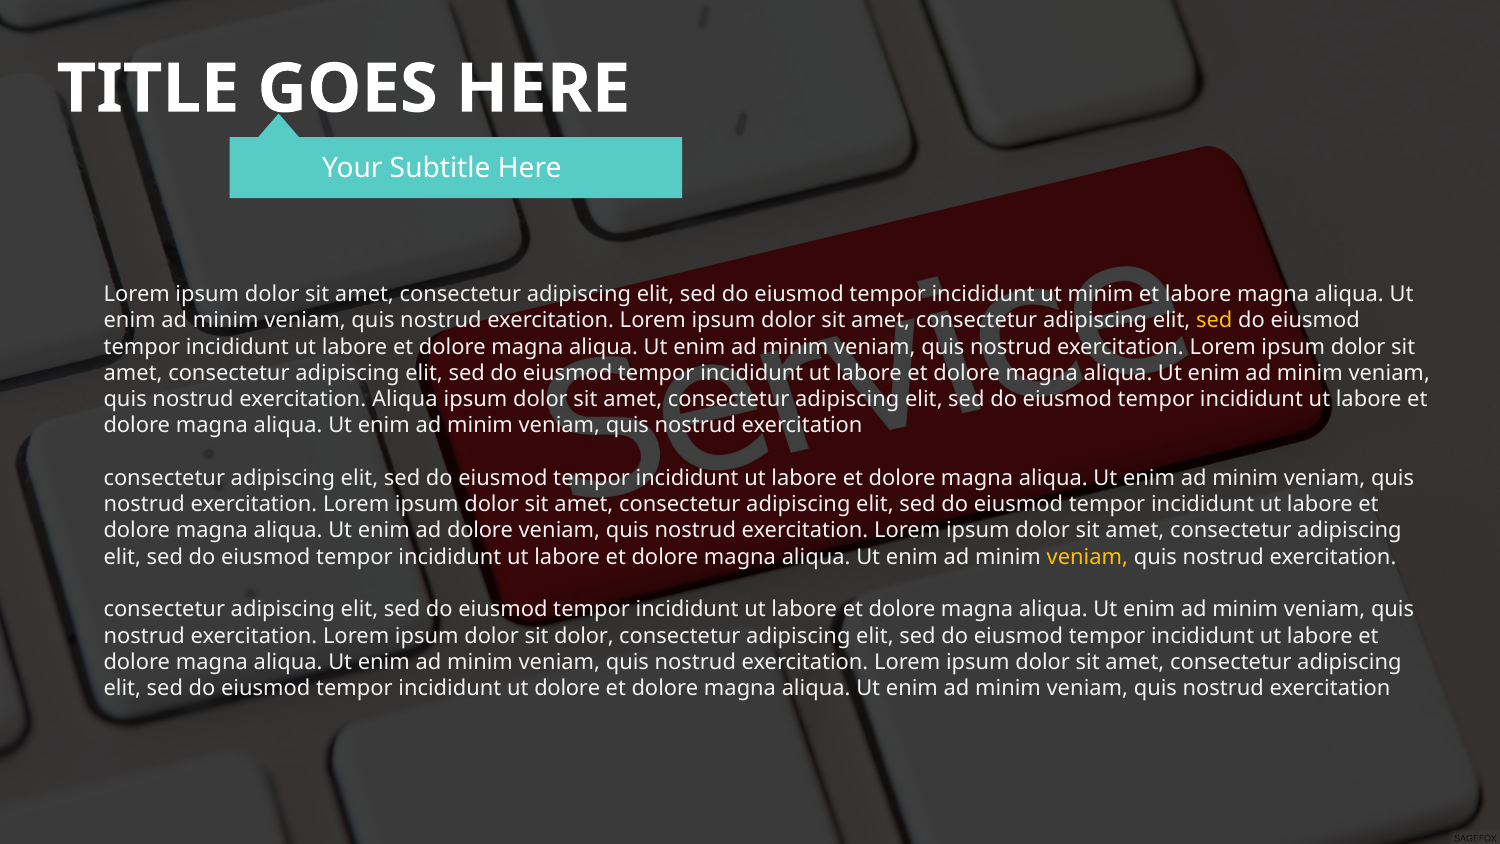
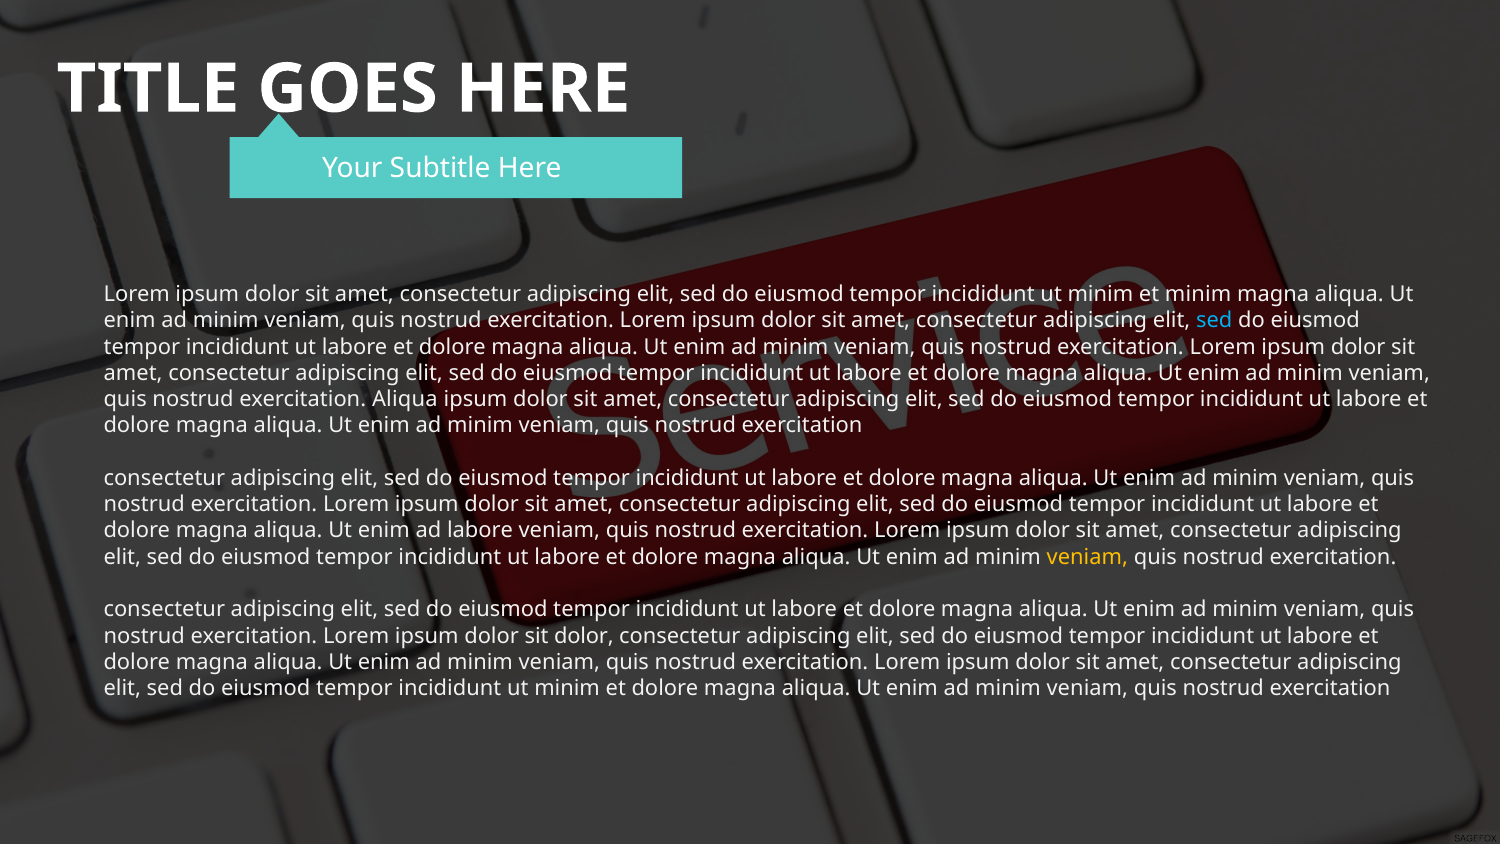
et labore: labore -> minim (1198, 294)
sed colour: yellow -> light blue (1214, 320)
ad dolore: dolore -> labore (480, 531)
dolore: dolore -> minim (567, 688)
